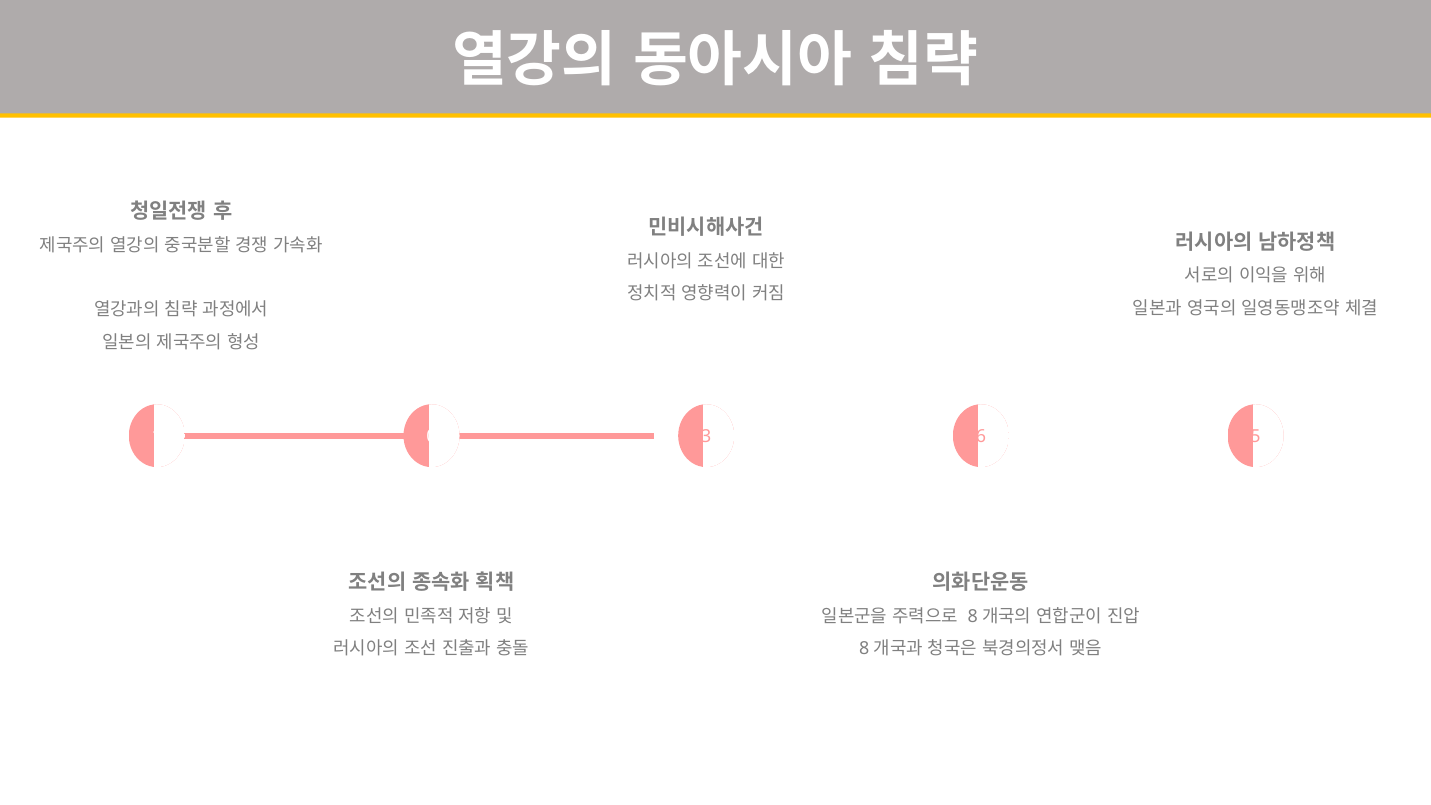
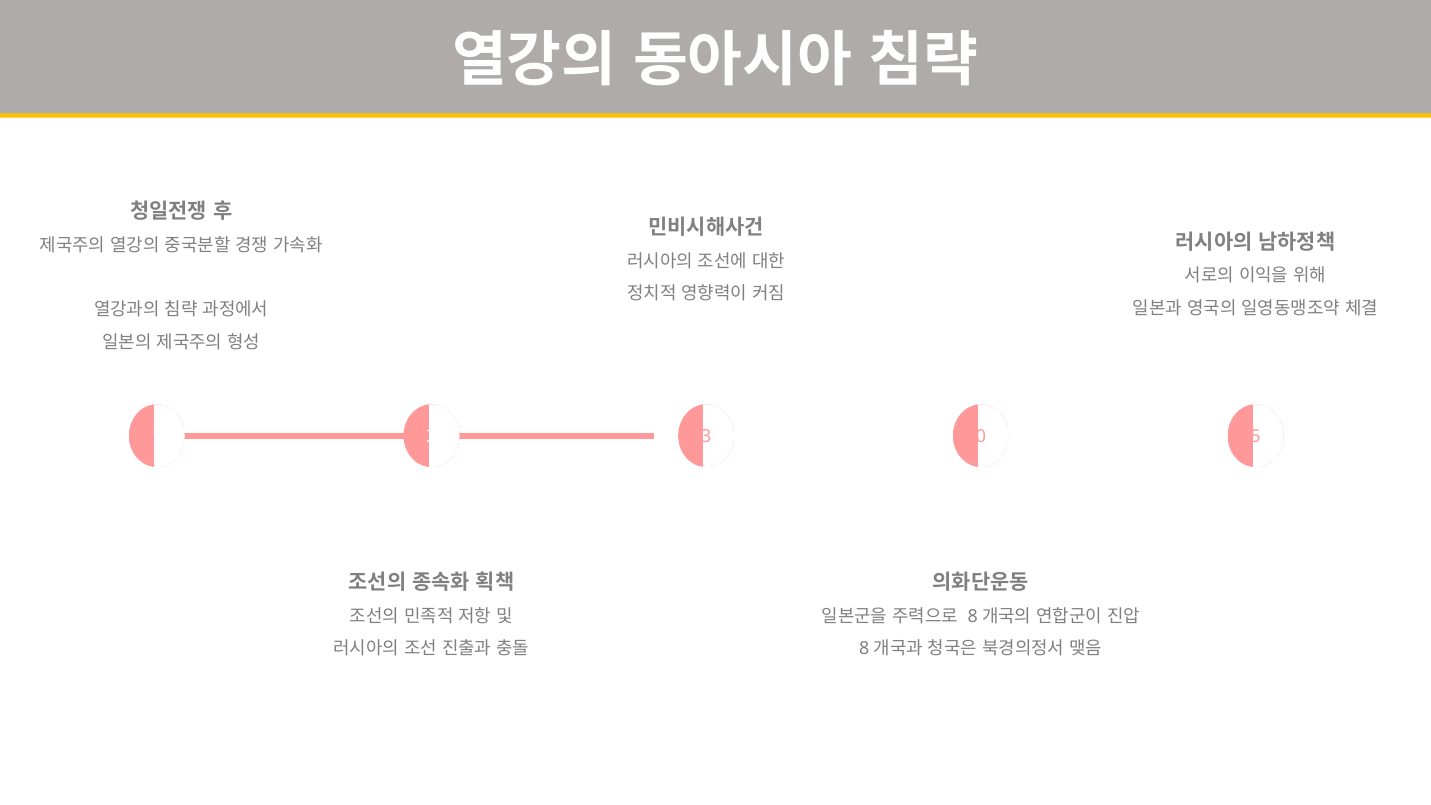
1 0: 0 -> 3 (431, 437)
6: 6 -> 0 (981, 437)
